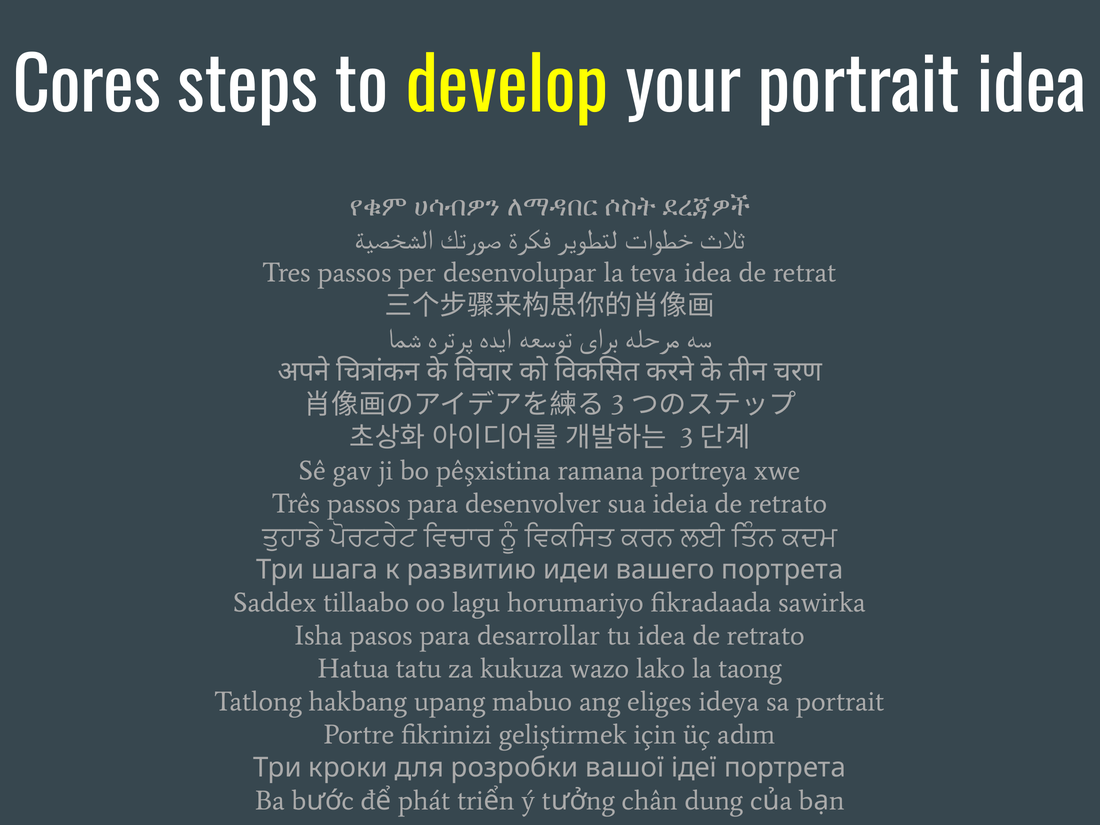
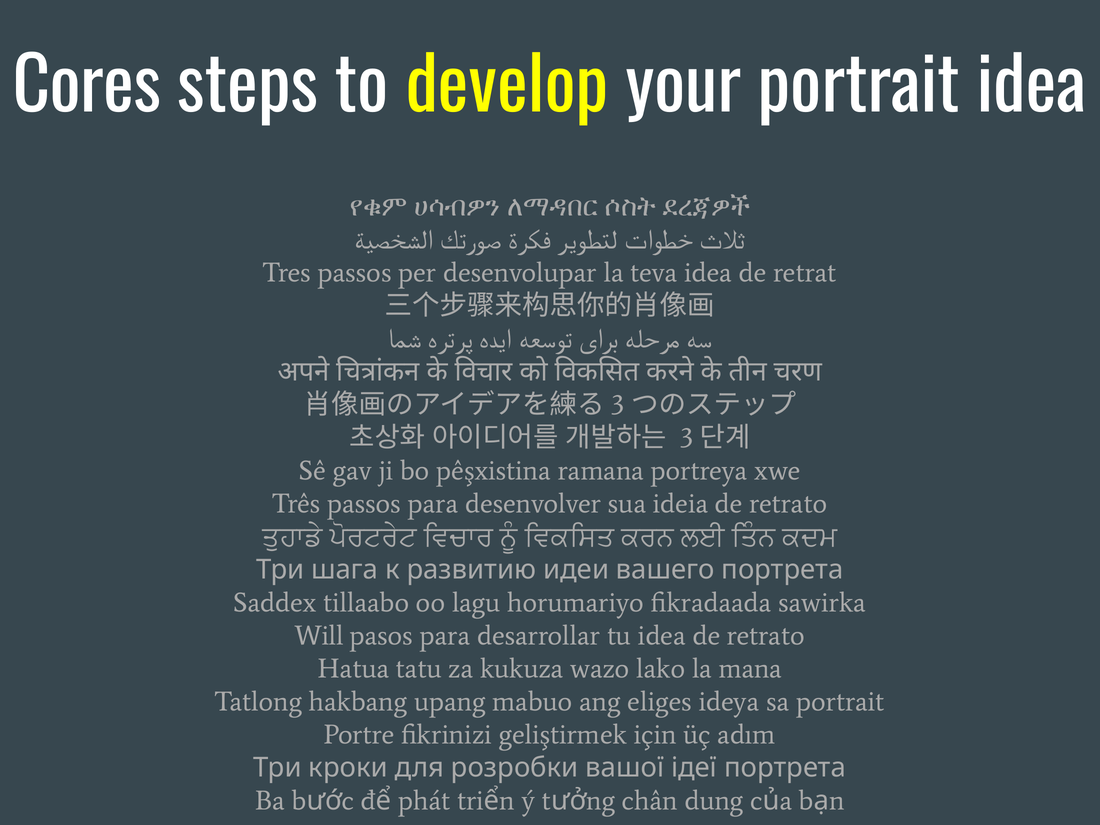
Isha: Isha -> Will (319, 636)
taong: taong -> mana (750, 669)
